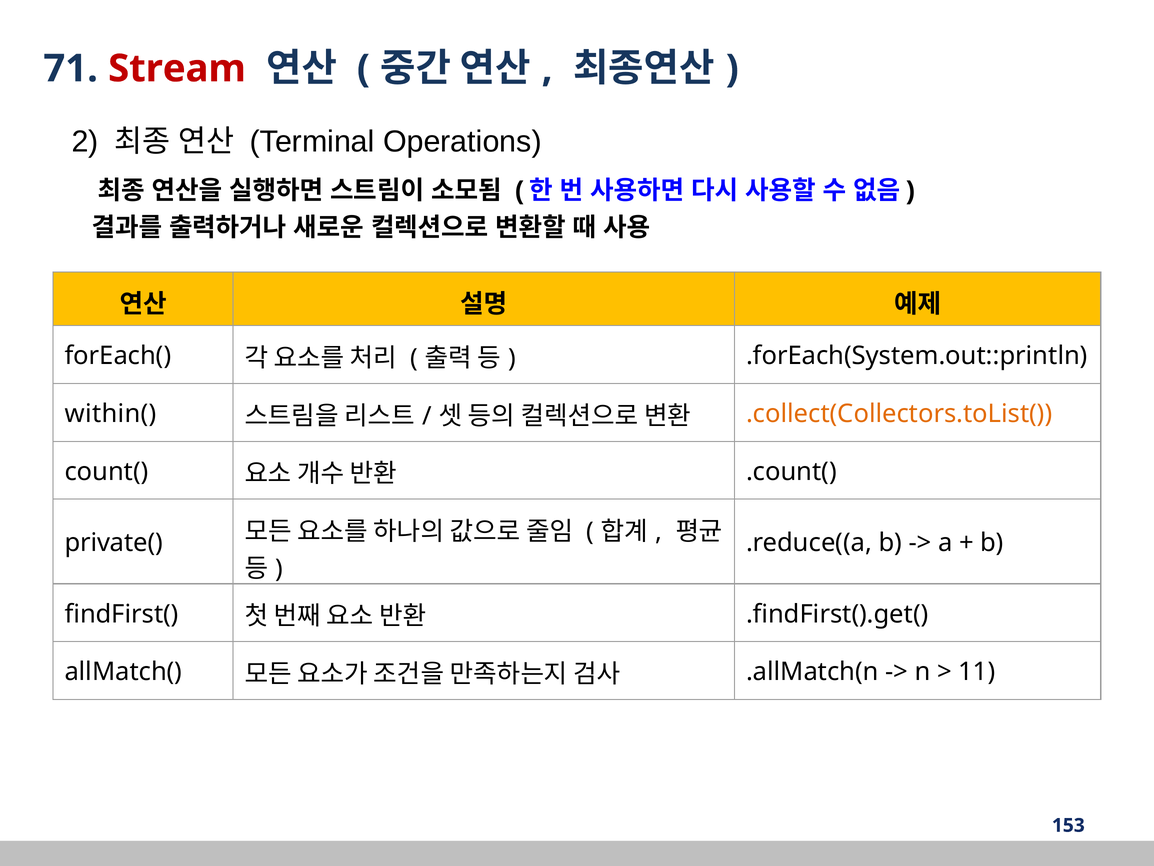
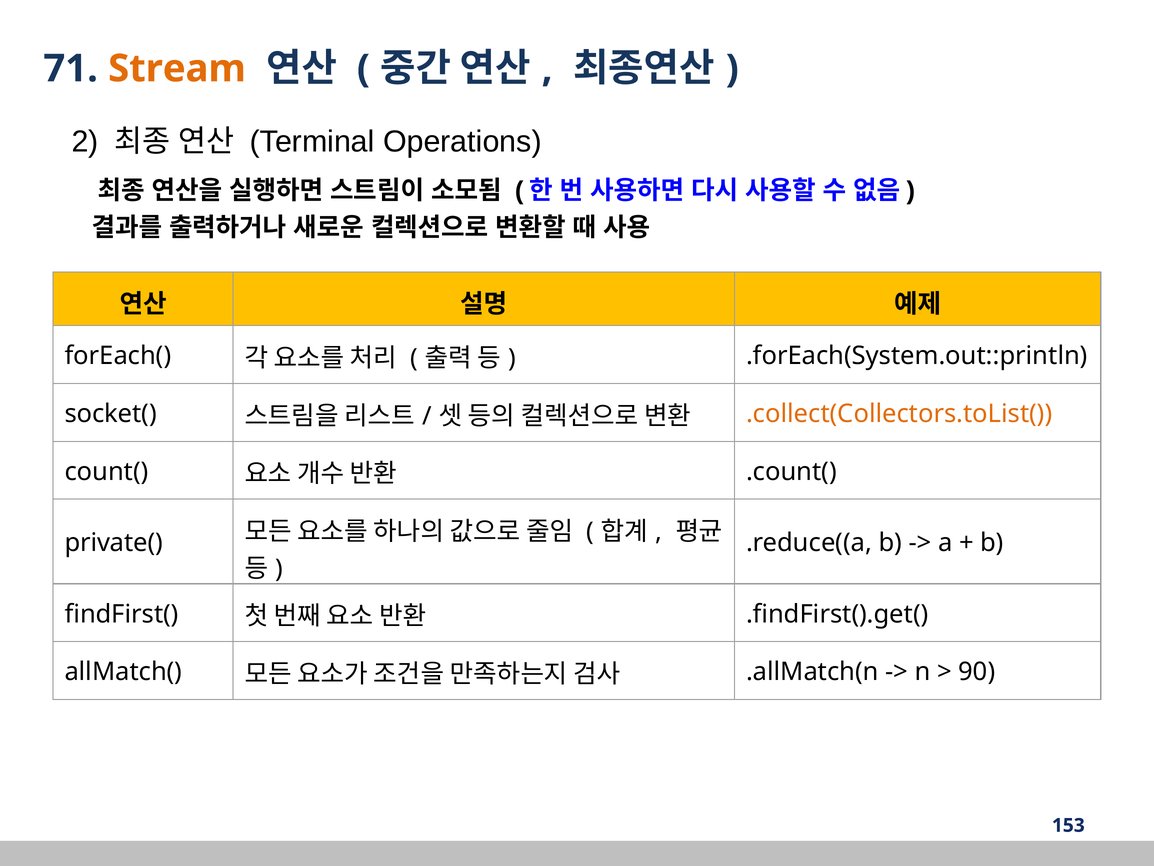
Stream colour: red -> orange (177, 69)
within(: within( -> socket( (111, 414)
11: 11 -> 90 (977, 672)
